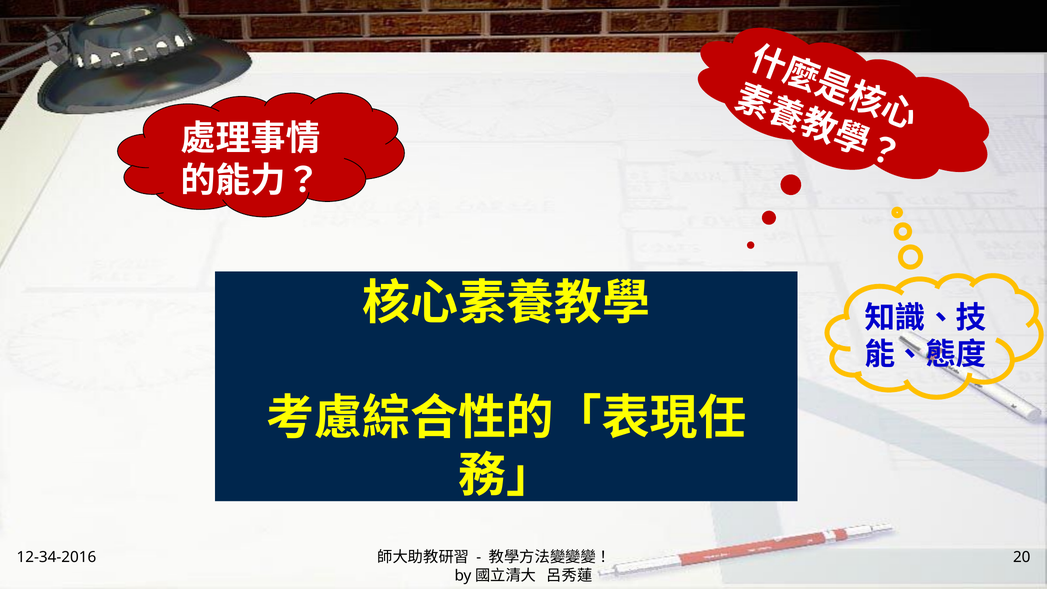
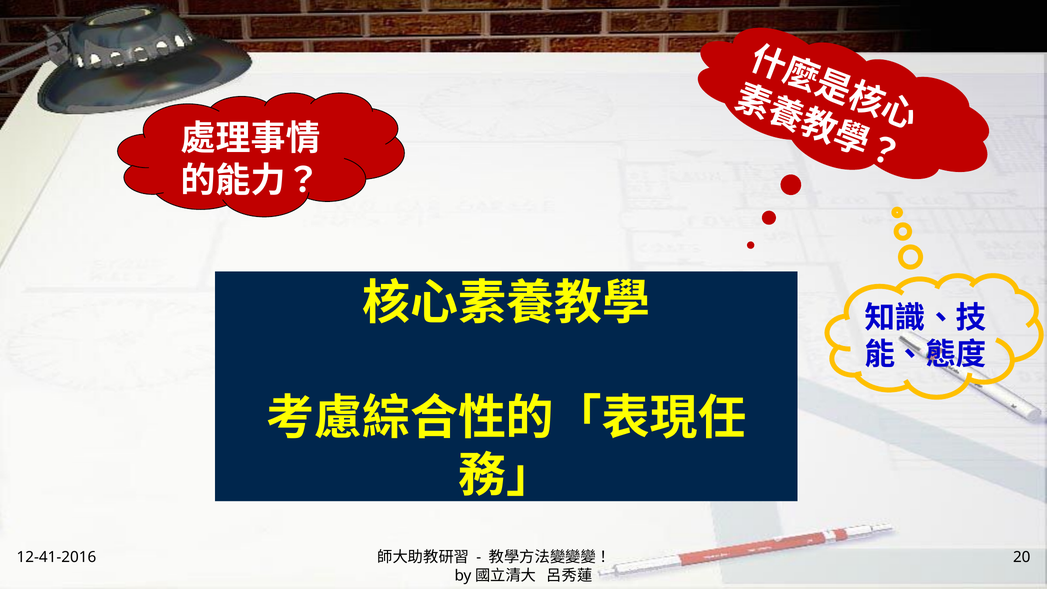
12-34-2016: 12-34-2016 -> 12-41-2016 (56, 557)
